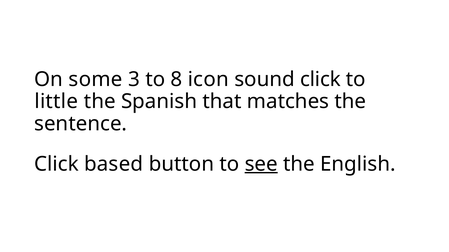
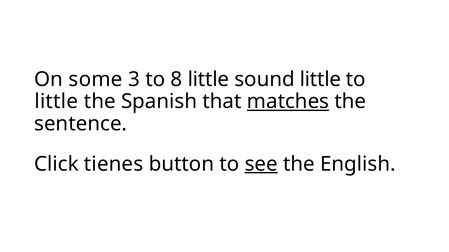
8 icon: icon -> little (208, 79)
sound click: click -> little (320, 79)
matches underline: none -> present (288, 102)
based: based -> tienes (114, 164)
